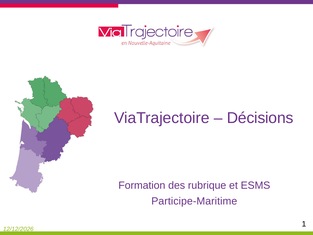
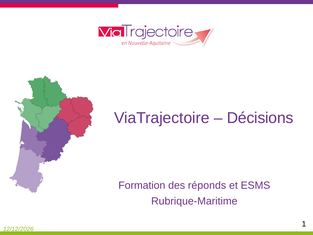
rubrique: rubrique -> réponds (207, 185)
Participe-Maritime: Participe-Maritime -> Rubrique-Maritime (194, 201)
